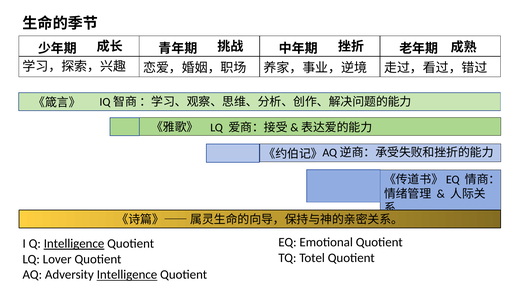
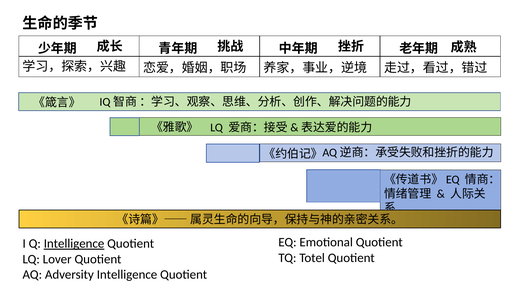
Intelligence underline: present -> none (127, 275)
